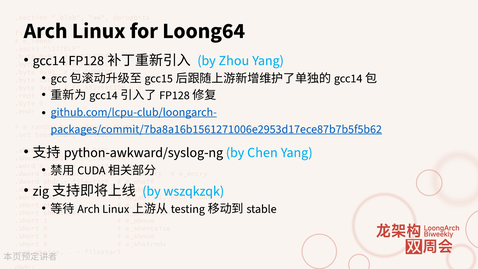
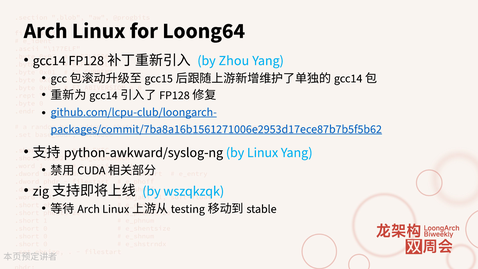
by Chen: Chen -> Linux (263, 152)
